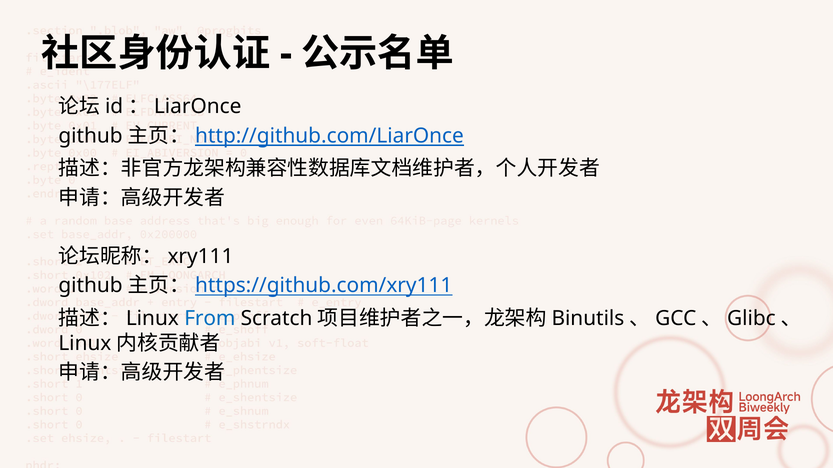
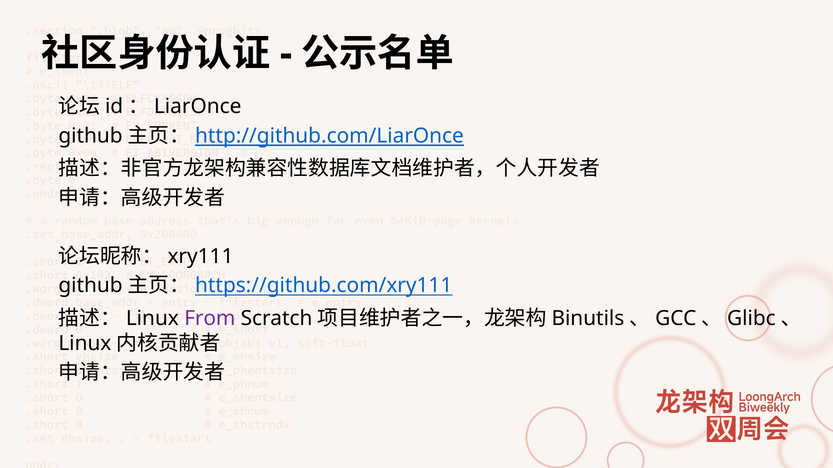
From colour: blue -> purple (210, 319)
